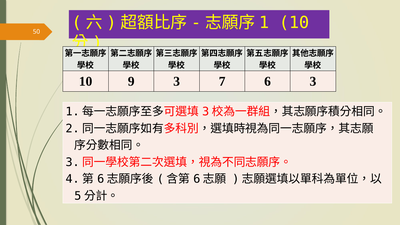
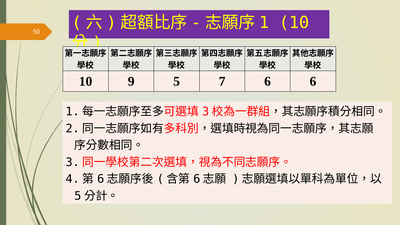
9 3: 3 -> 5 (177, 81)
6 3: 3 -> 6 (313, 81)
